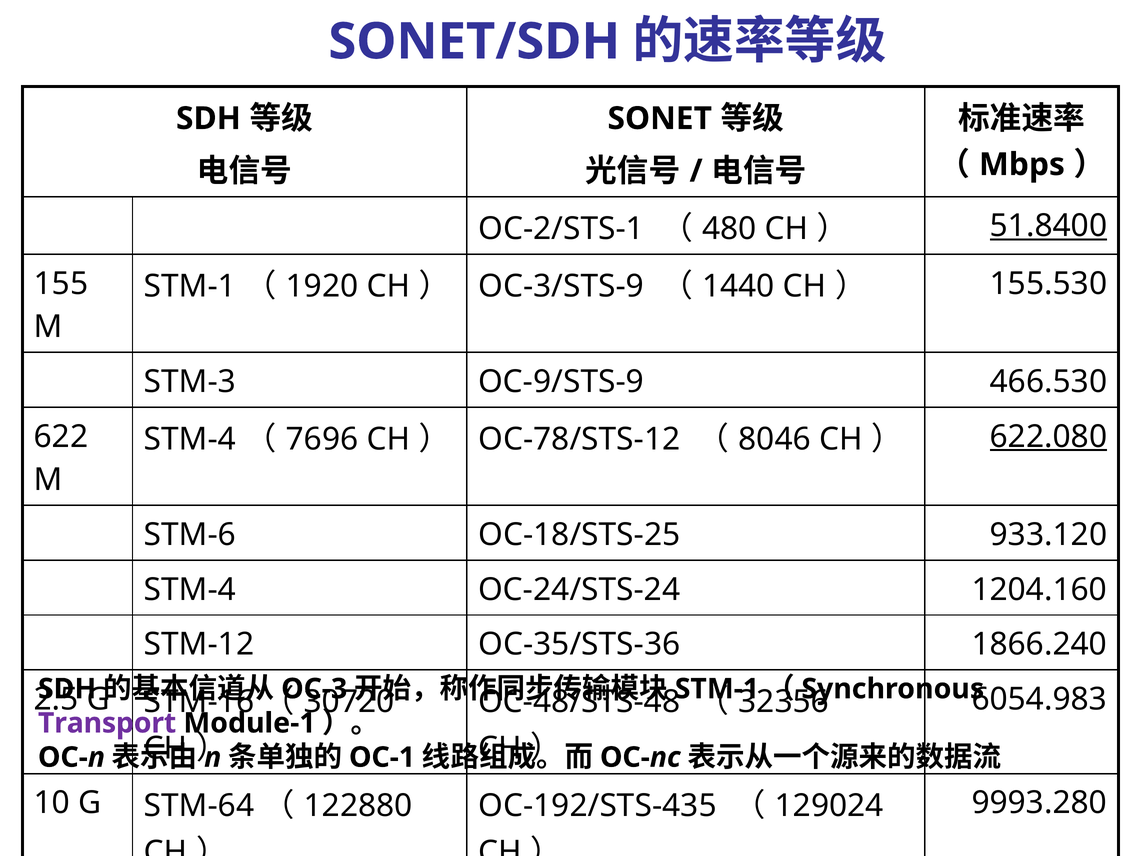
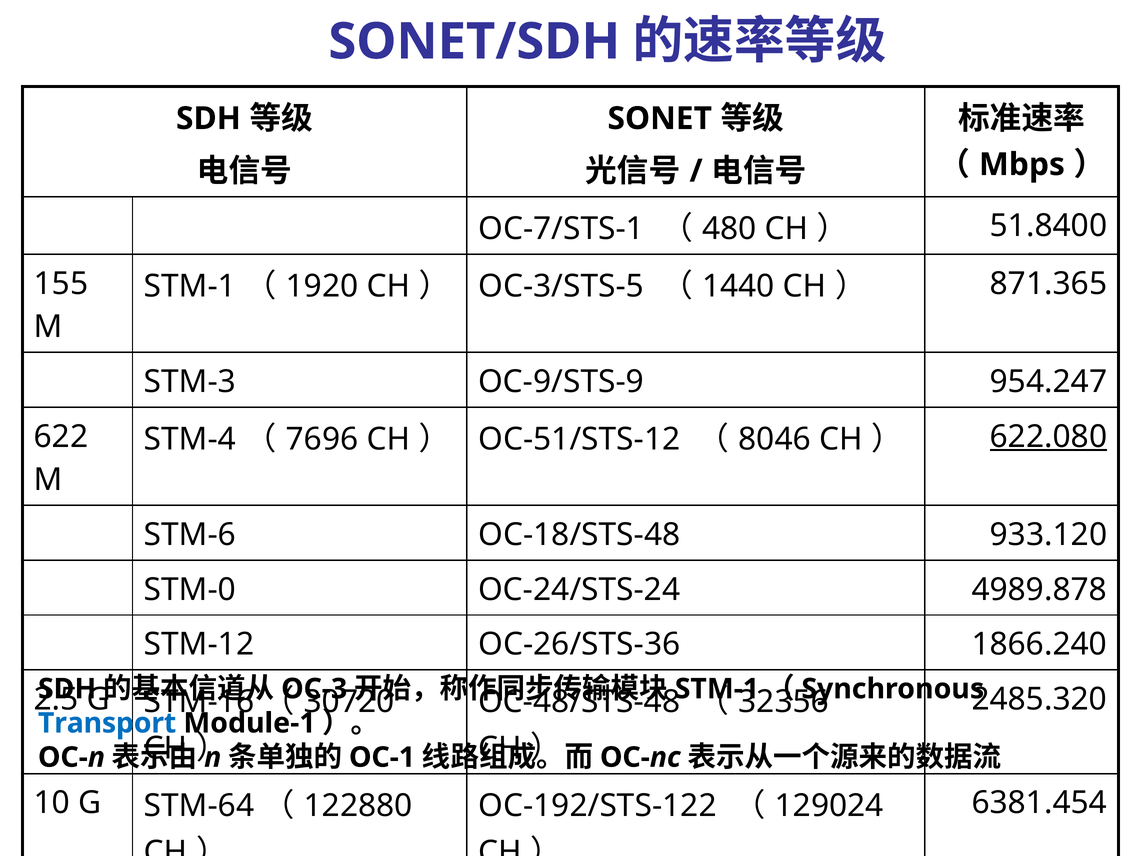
OC-2/STS-1: OC-2/STS-1 -> OC-7/STS-1 (561, 229)
51.8400 underline: present -> none (1048, 226)
OC-3/STS-9: OC-3/STS-9 -> OC-3/STS-5 (561, 286)
155.530: 155.530 -> 871.365 (1048, 283)
466.530: 466.530 -> 954.247 (1048, 382)
OC-78/STS-12: OC-78/STS-12 -> OC-51/STS-12 (579, 439)
OC-18/STS-25: OC-18/STS-25 -> OC-18/STS-48 (579, 535)
STM-4: STM-4 -> STM-0 (190, 589)
1204.160: 1204.160 -> 4989.878 (1039, 589)
OC-35/STS-36: OC-35/STS-36 -> OC-26/STS-36 (579, 644)
6054.983: 6054.983 -> 2485.320 (1039, 699)
Transport colour: purple -> blue (107, 723)
9993.280: 9993.280 -> 6381.454 (1039, 803)
OC-192/STS-435: OC-192/STS-435 -> OC-192/STS-122 (597, 806)
